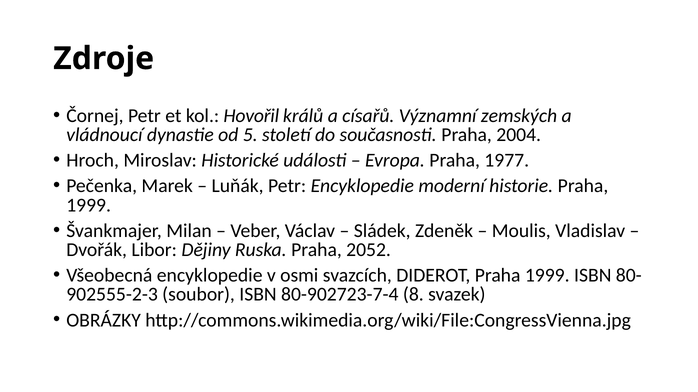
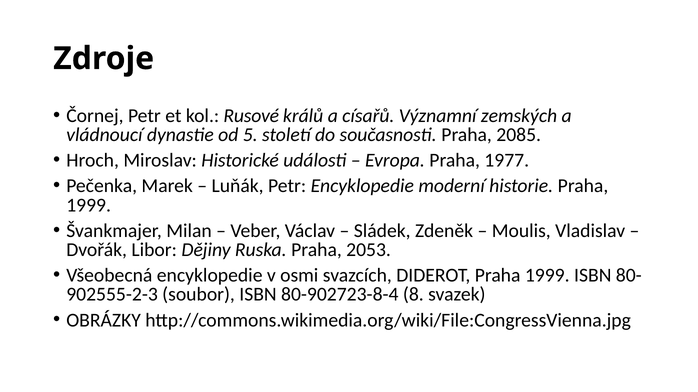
Hovořil: Hovořil -> Rusové (251, 116)
2004: 2004 -> 2085 (519, 135)
2052: 2052 -> 2053 (369, 250)
80-902723-7-4: 80-902723-7-4 -> 80-902723-8-4 (340, 295)
